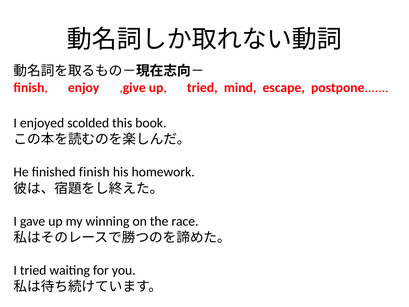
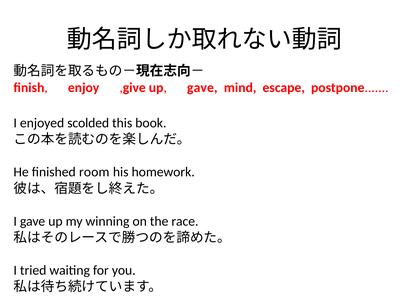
up tried: tried -> gave (202, 87)
finished finish: finish -> room (94, 172)
